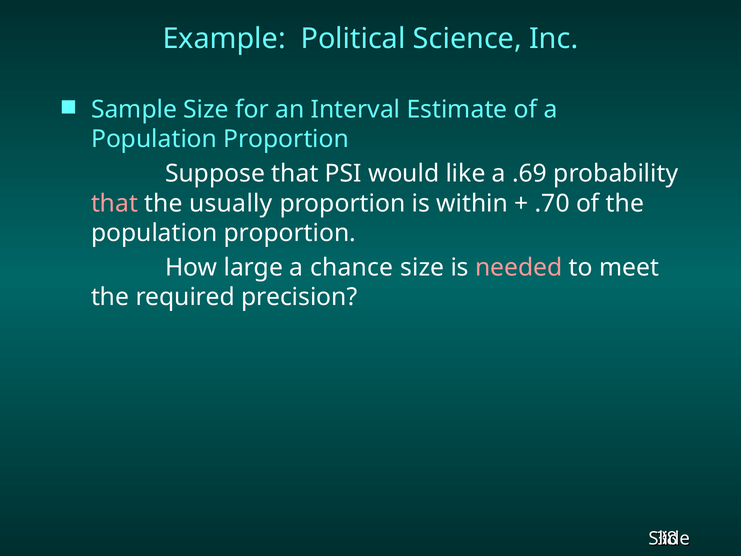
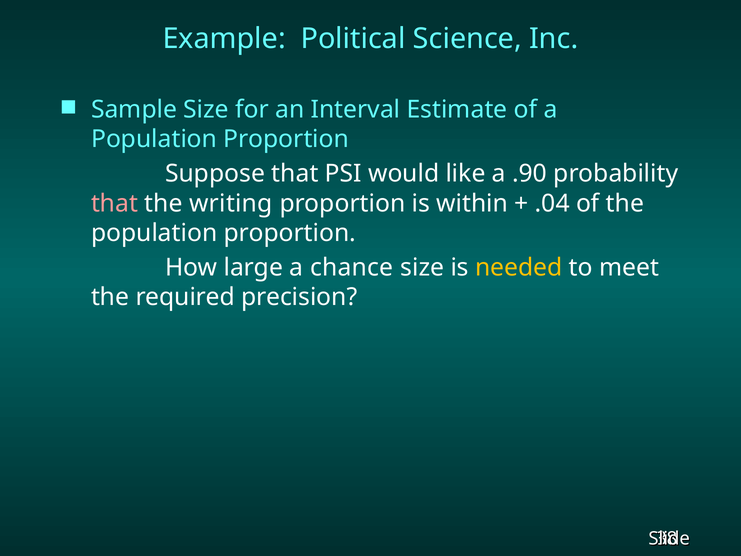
.69: .69 -> .90 (530, 174)
usually: usually -> writing (231, 203)
.70: .70 -> .04 (552, 203)
needed colour: pink -> yellow (519, 267)
